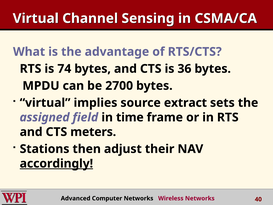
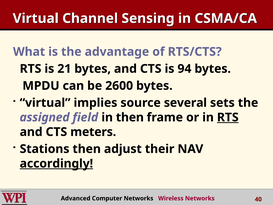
74: 74 -> 21 (64, 69)
36: 36 -> 94 (184, 69)
2700: 2700 -> 2600 (119, 86)
extract: extract -> several (185, 103)
in time: time -> then (130, 117)
RTS underline: none -> present (228, 117)
